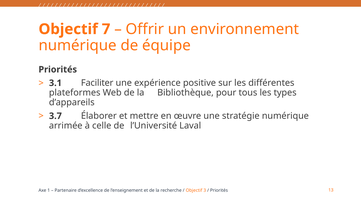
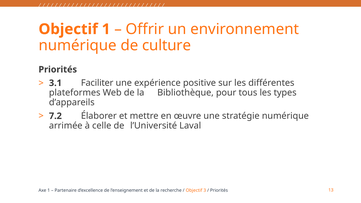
Objectif 7: 7 -> 1 (106, 29)
équipe: équipe -> culture (167, 45)
3.7: 3.7 -> 7.2 (55, 116)
